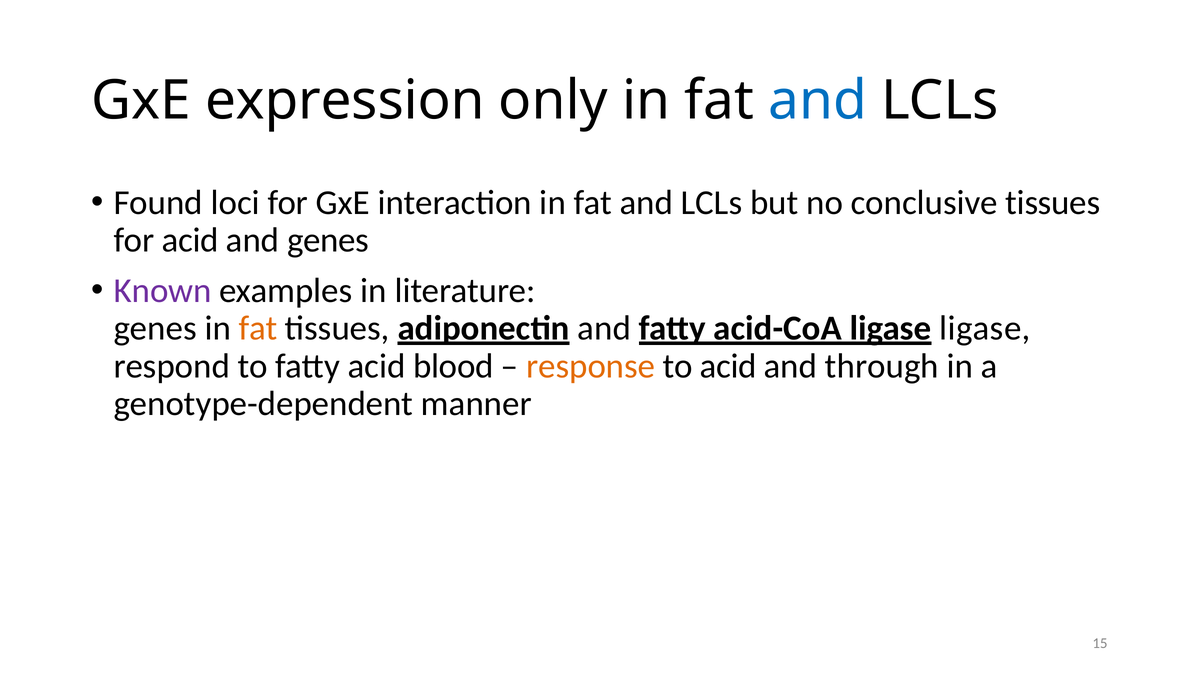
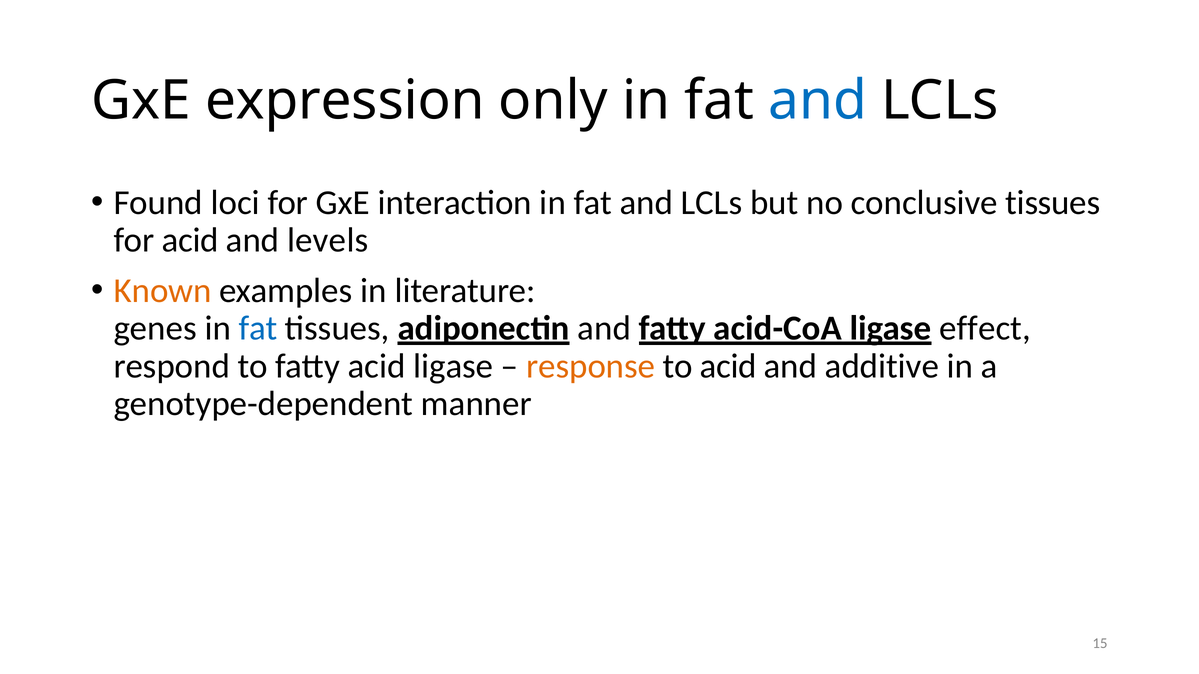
and genes: genes -> levels (328, 240)
Known colour: purple -> orange (163, 291)
fat colour: orange -> blue (258, 329)
ligase ligase: ligase -> effect (985, 329)
acid blood: blood -> ligase (453, 366)
through: through -> additive (882, 366)
